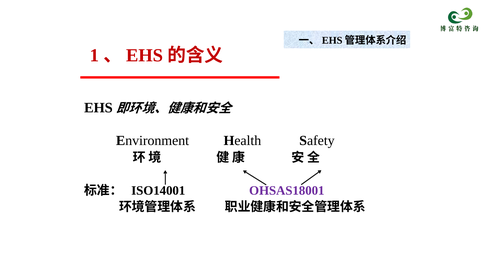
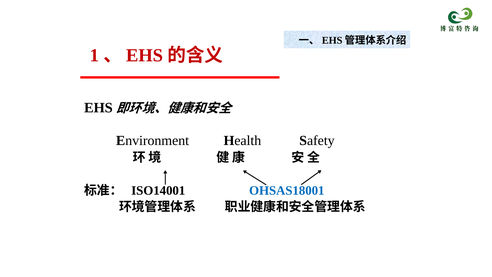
OHSAS18001 colour: purple -> blue (287, 190)
